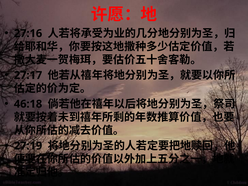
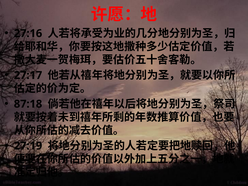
46:18: 46:18 -> 87:18 (28, 104)
